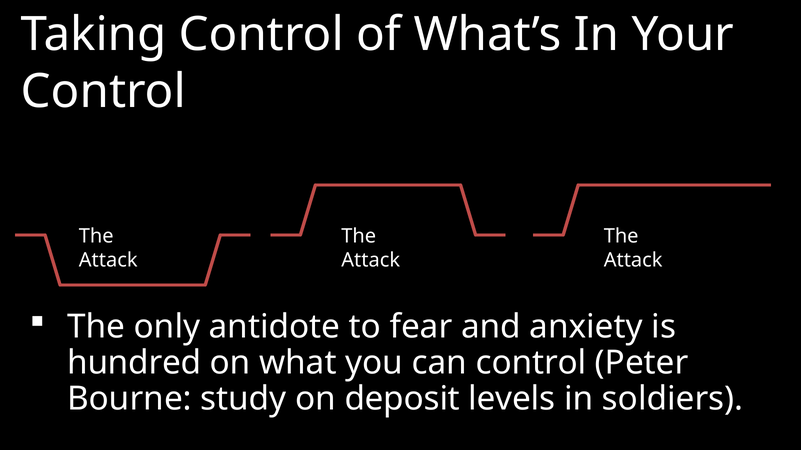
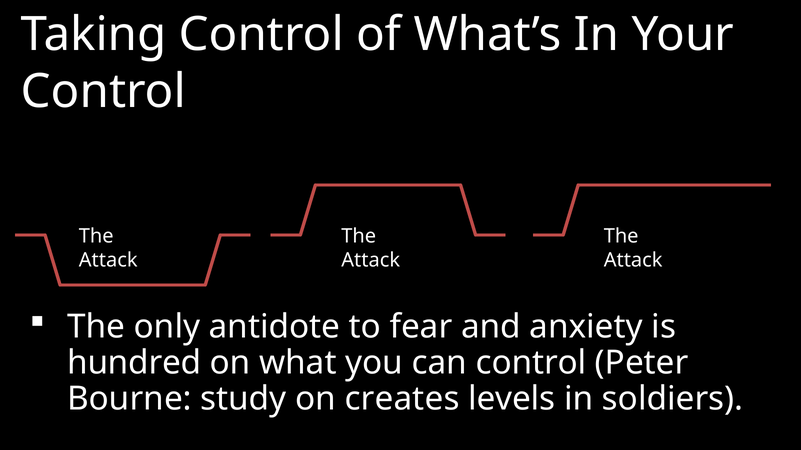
deposit: deposit -> creates (402, 399)
